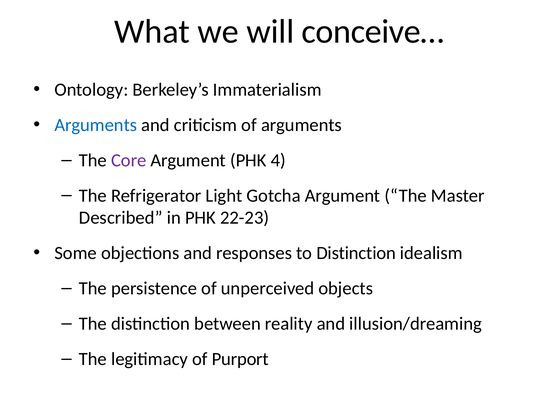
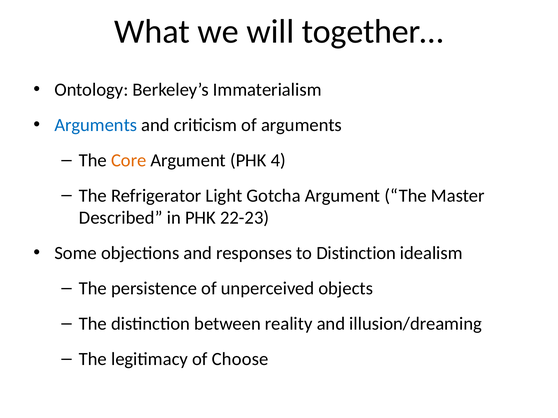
conceive…: conceive… -> together… (373, 32)
Core colour: purple -> orange (129, 160)
Purport: Purport -> Choose (240, 359)
